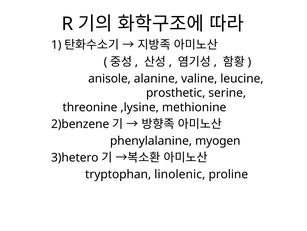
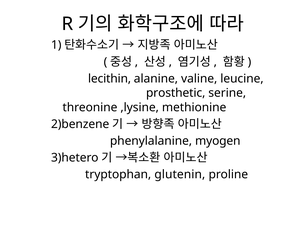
anisole: anisole -> lecithin (110, 78)
linolenic: linolenic -> glutenin (180, 174)
